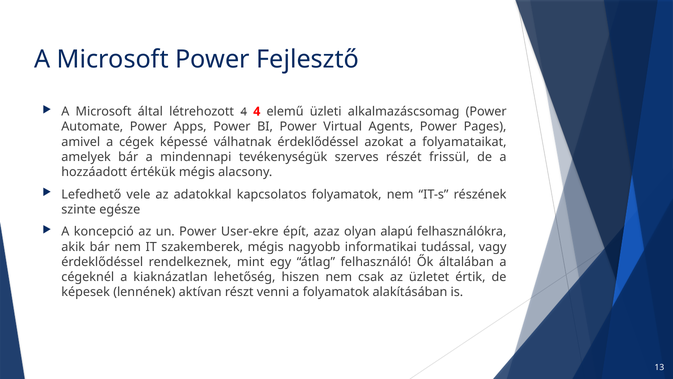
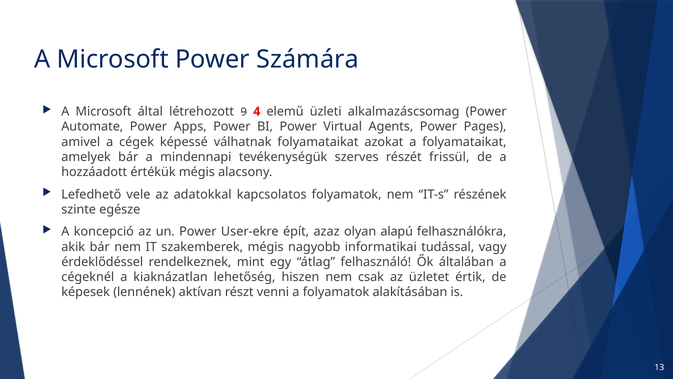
Fejlesztő: Fejlesztő -> Számára (308, 59)
létrehozott 4: 4 -> 9 (244, 112)
válhatnak érdeklődéssel: érdeklődéssel -> folyamataikat (318, 142)
